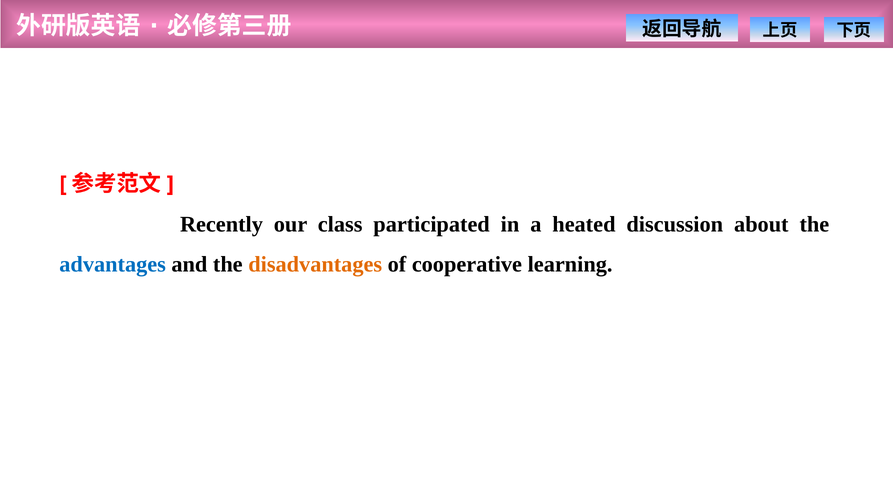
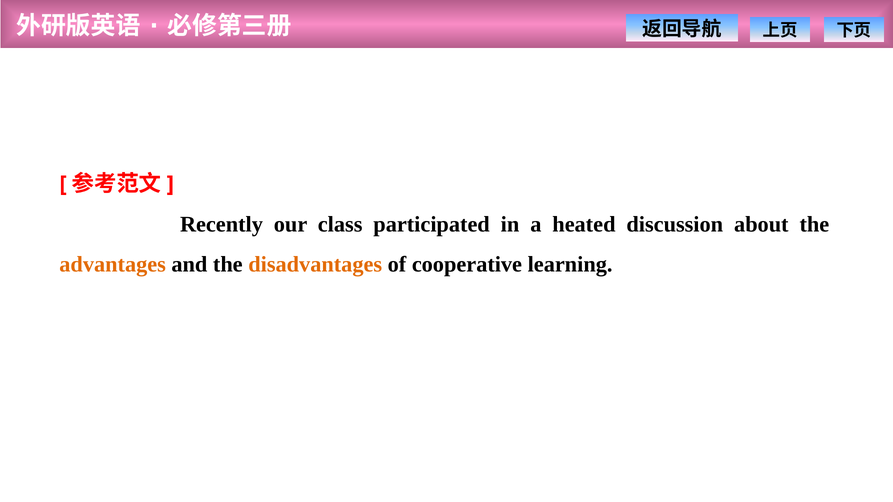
advantages colour: blue -> orange (113, 265)
